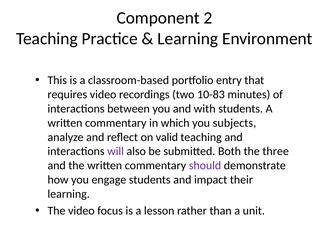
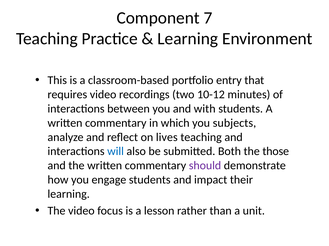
2: 2 -> 7 (208, 18)
10-83: 10-83 -> 10-12 (211, 95)
valid: valid -> lives (167, 138)
will colour: purple -> blue (116, 152)
three: three -> those (276, 152)
